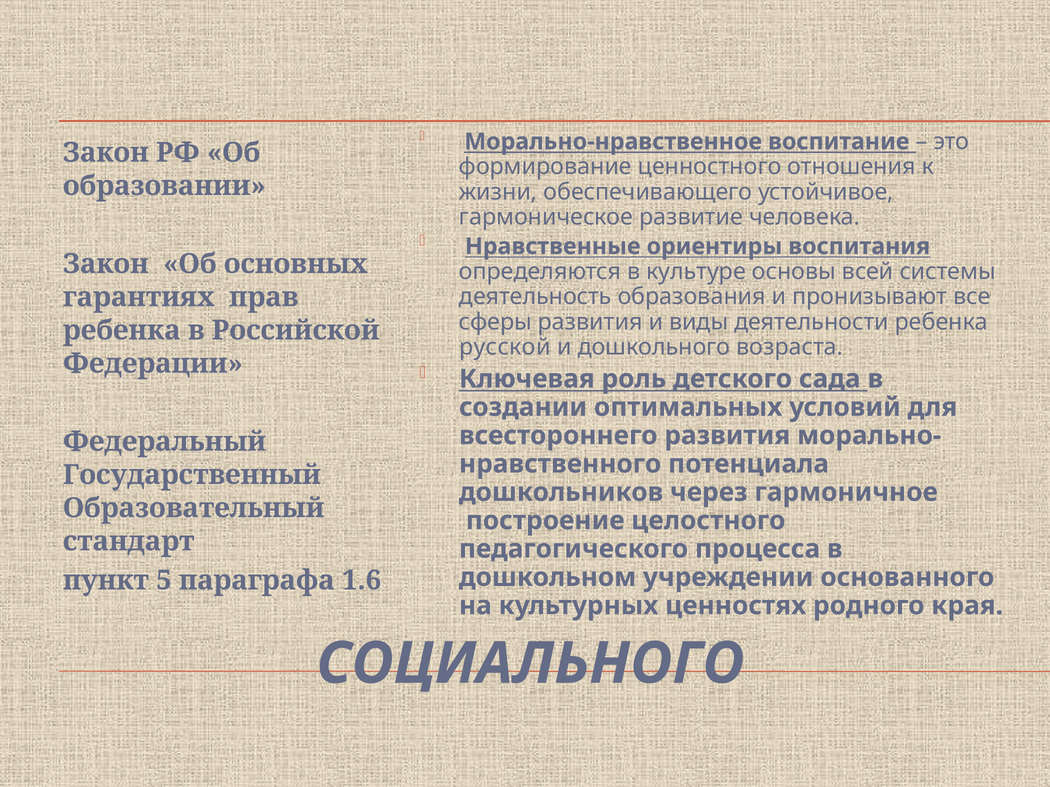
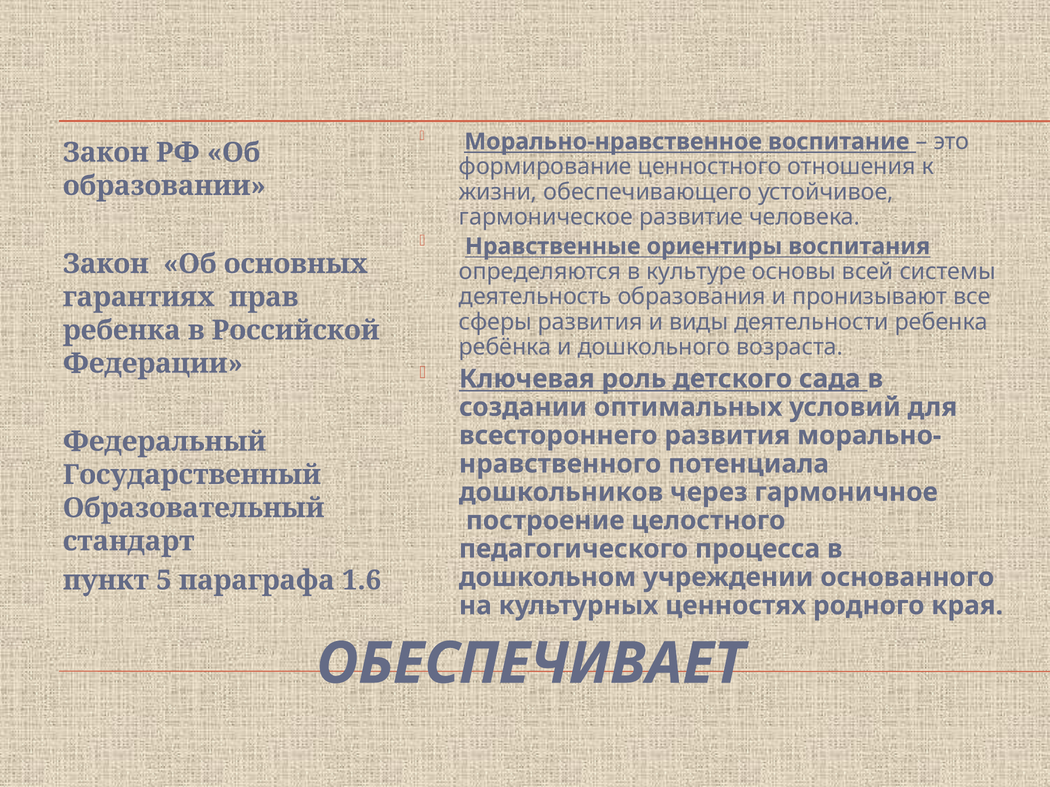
русской: русской -> ребёнка (505, 347)
СОЦИАЛЬНОГО: СОЦИАЛЬНОГО -> ОБЕСПЕЧИВАЕТ (530, 664)
